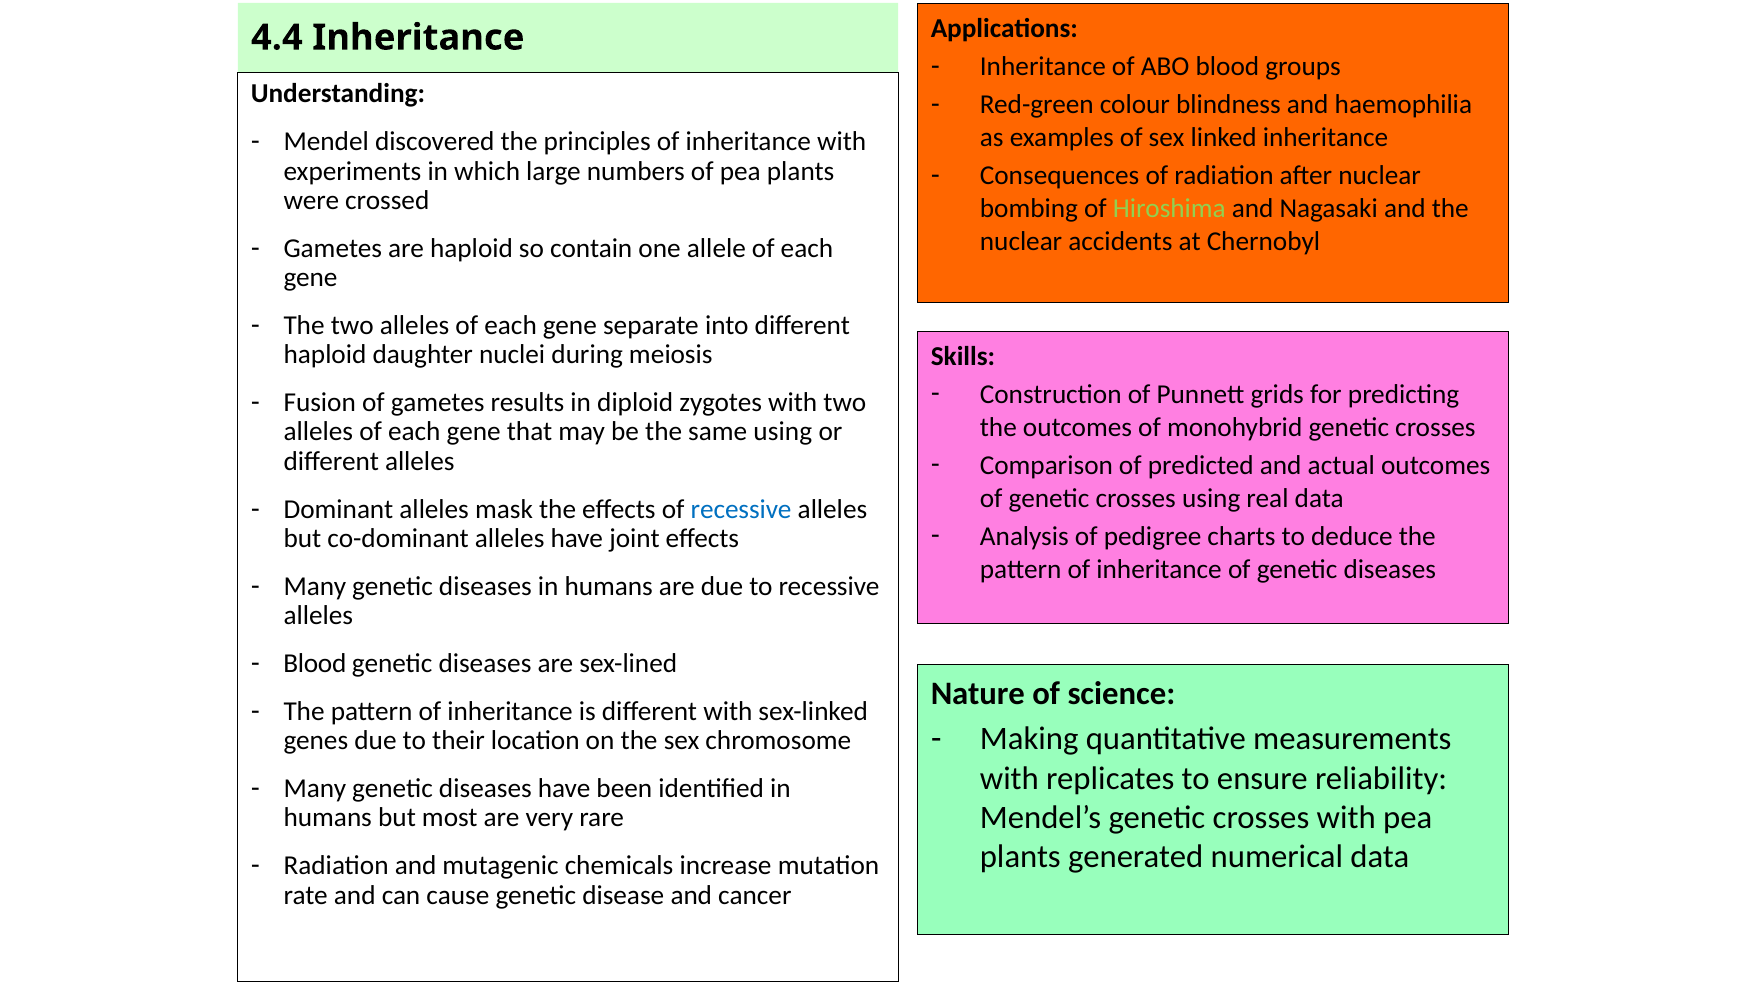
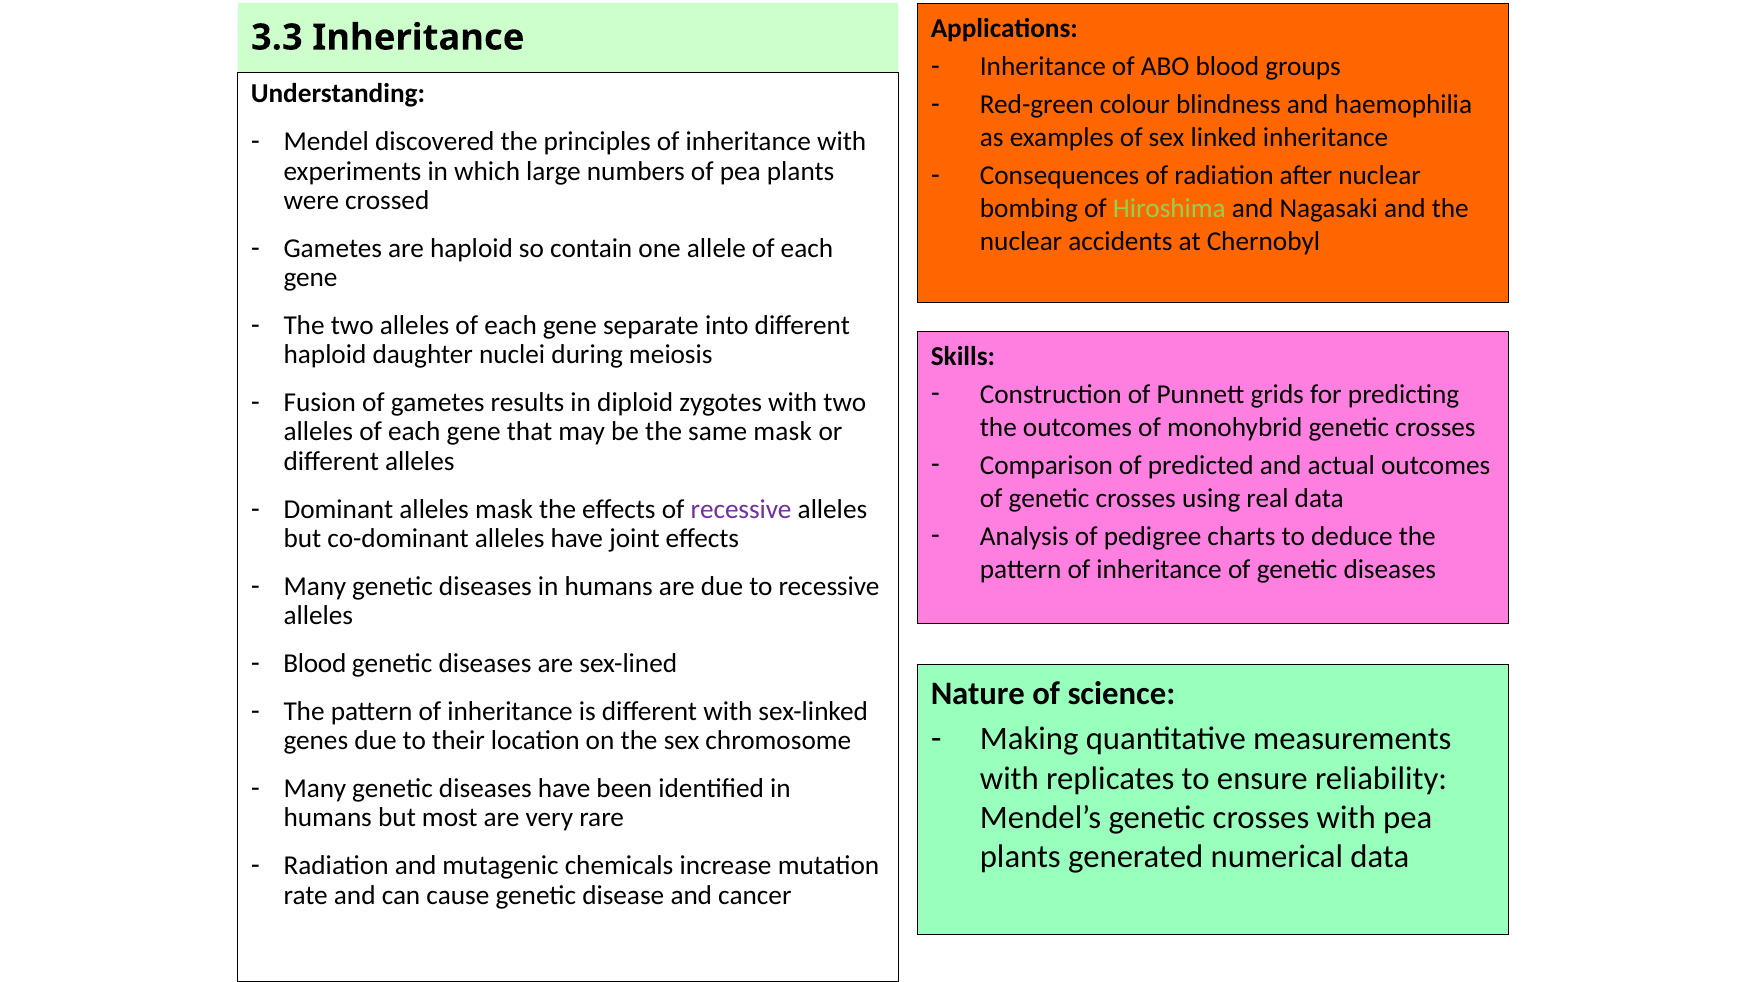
4.4: 4.4 -> 3.3 (277, 38)
same using: using -> mask (783, 432)
recessive colour: blue -> purple (741, 509)
